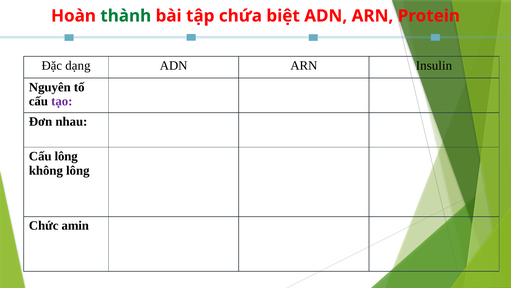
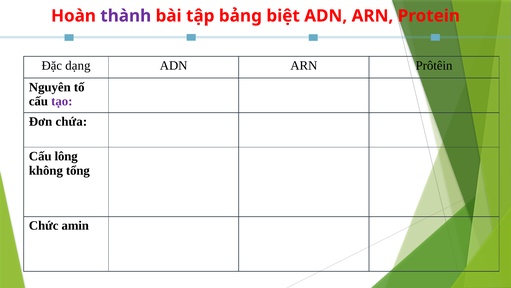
thành colour: green -> purple (126, 16)
chứa: chứa -> bảng (240, 16)
Insulin: Insulin -> Prôtêin (434, 65)
nhau: nhau -> chứa (71, 122)
không lông: lông -> tổng (78, 170)
